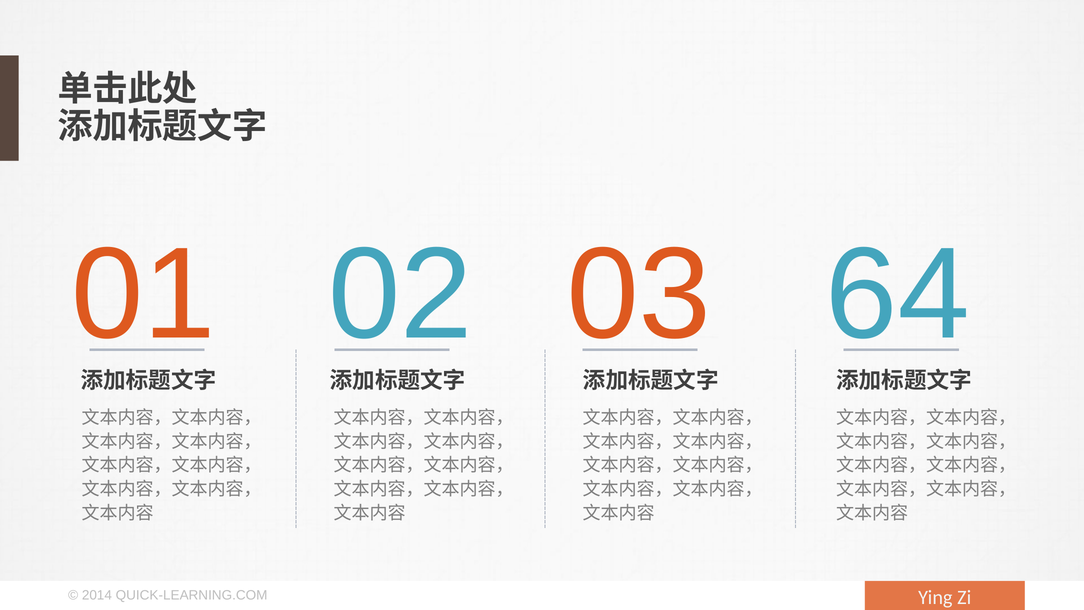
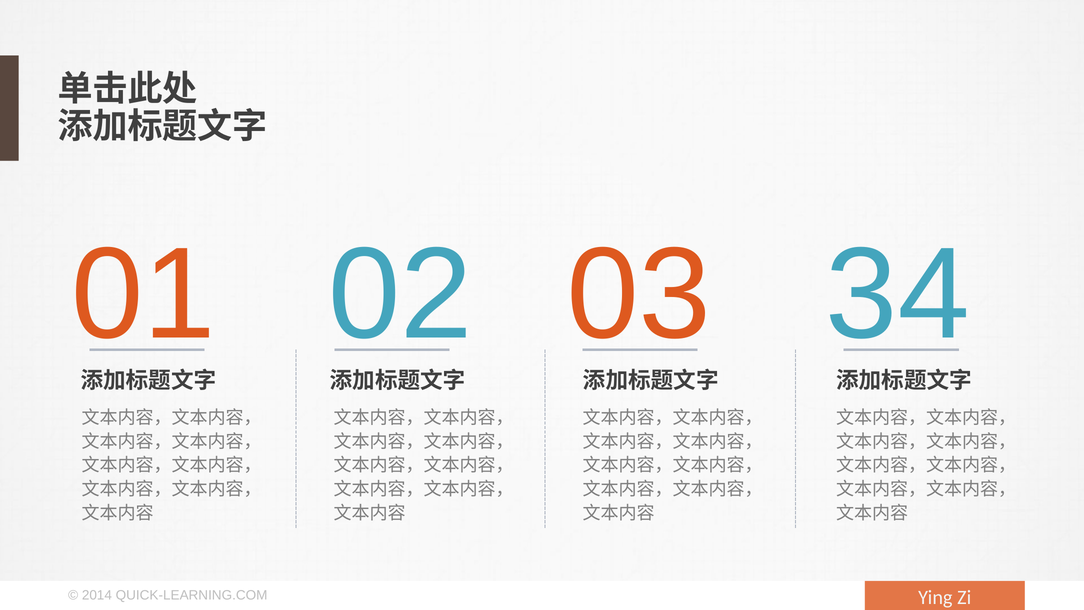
64: 64 -> 34 (898, 295)
